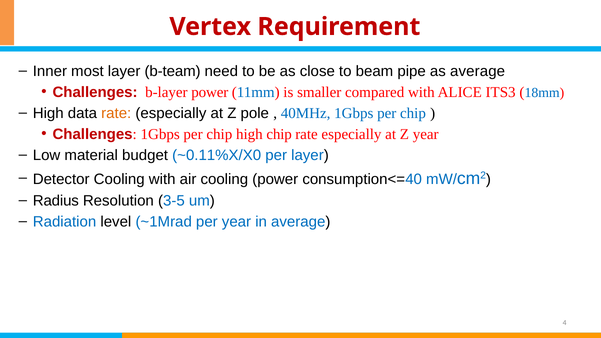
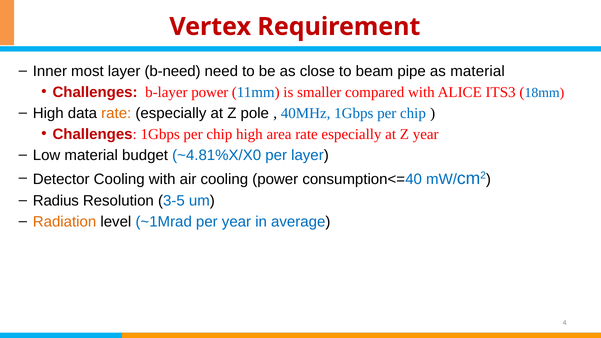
b-team: b-team -> b-need (173, 71)
as average: average -> material (478, 71)
high chip: chip -> area (279, 134)
~0.11%X/X0: ~0.11%X/X0 -> ~4.81%X/X0 (217, 155)
Radiation colour: blue -> orange (65, 222)
